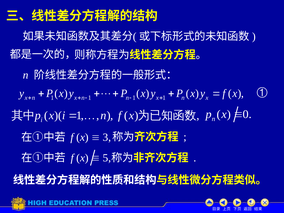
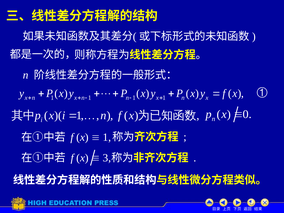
3: 3 -> 1 (107, 137)
5: 5 -> 3 (107, 158)
